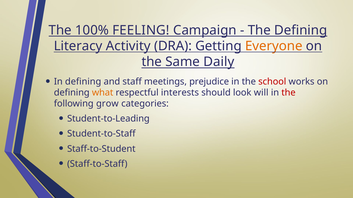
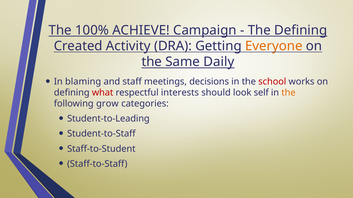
FEELING: FEELING -> ACHIEVE (141, 30)
Literacy: Literacy -> Created (78, 46)
In defining: defining -> blaming (83, 82)
prejudice: prejudice -> decisions (209, 82)
what colour: orange -> red (103, 93)
will: will -> self (261, 93)
the colour: red -> orange (288, 93)
